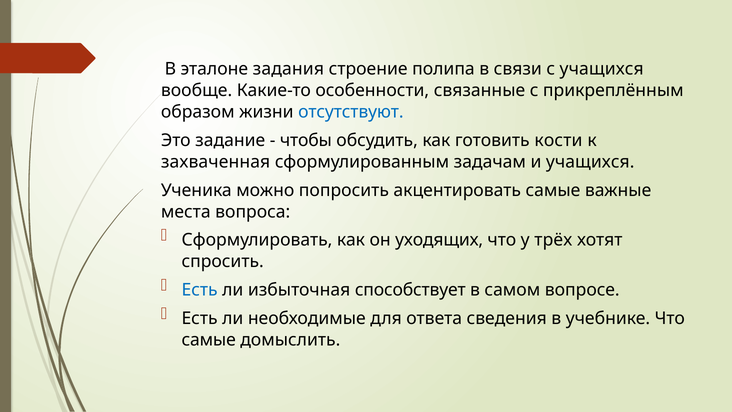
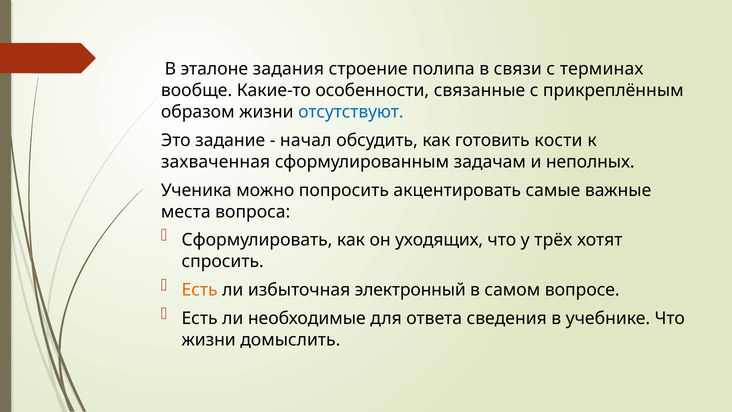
с учащихся: учащихся -> терминах (602, 69)
чтобы: чтобы -> начал (306, 140)
и учащихся: учащихся -> неполных (590, 162)
Есть colour: blue -> orange (200, 290)
способствует: способствует -> электронный (410, 290)
самые: самые -> жизни (209, 340)
